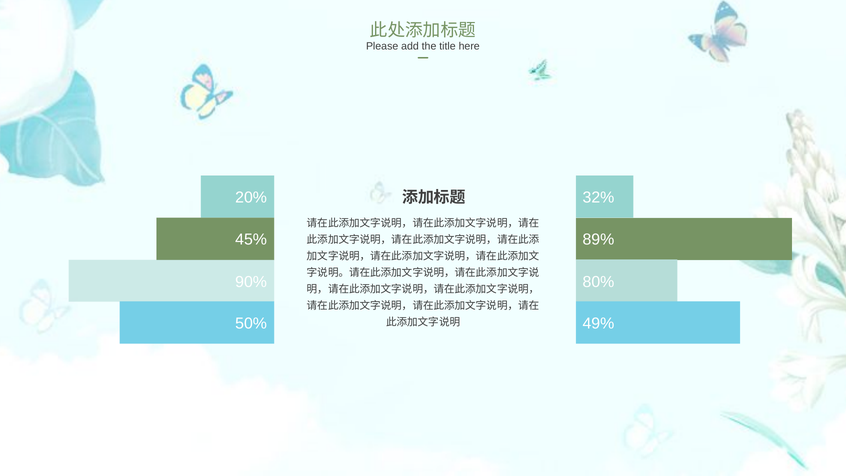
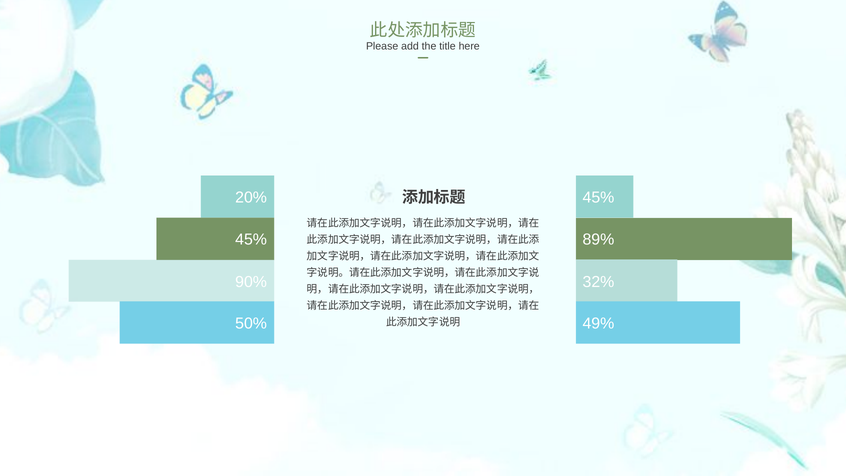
32%: 32% -> 45% (598, 197)
80%: 80% -> 32% (598, 282)
